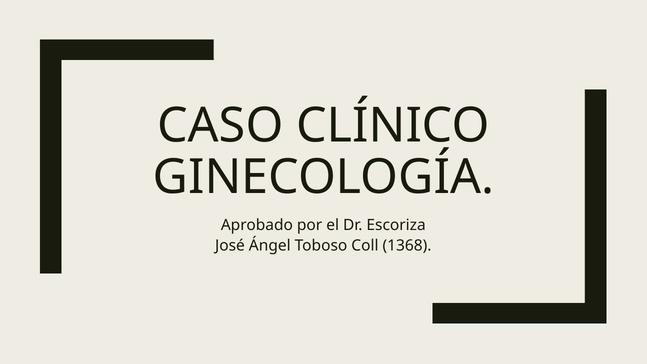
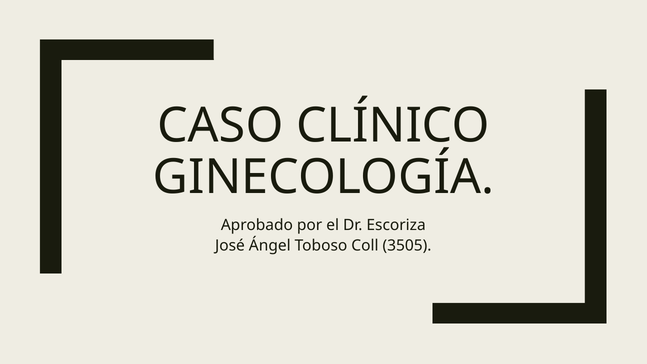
1368: 1368 -> 3505 (407, 246)
